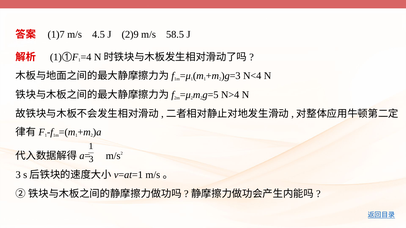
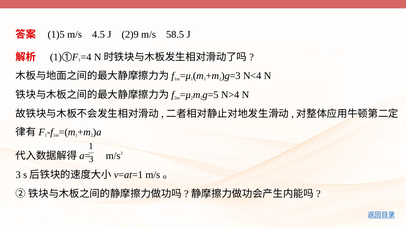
1)7: 1)7 -> 1)5 (56, 35)
